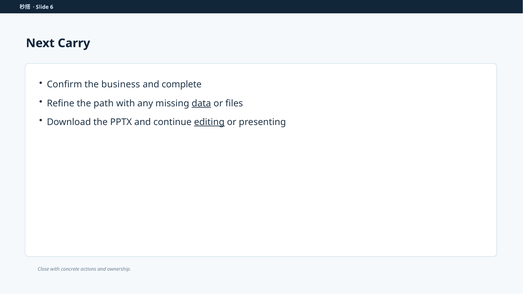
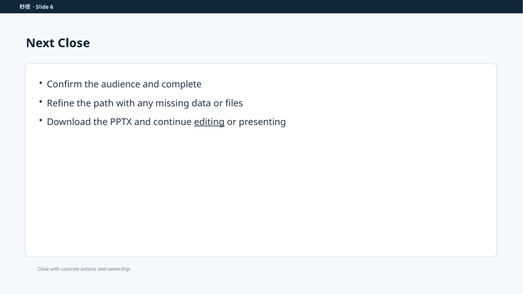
Next Carry: Carry -> Close (74, 43)
business: business -> audience (121, 85)
data underline: present -> none (201, 103)
